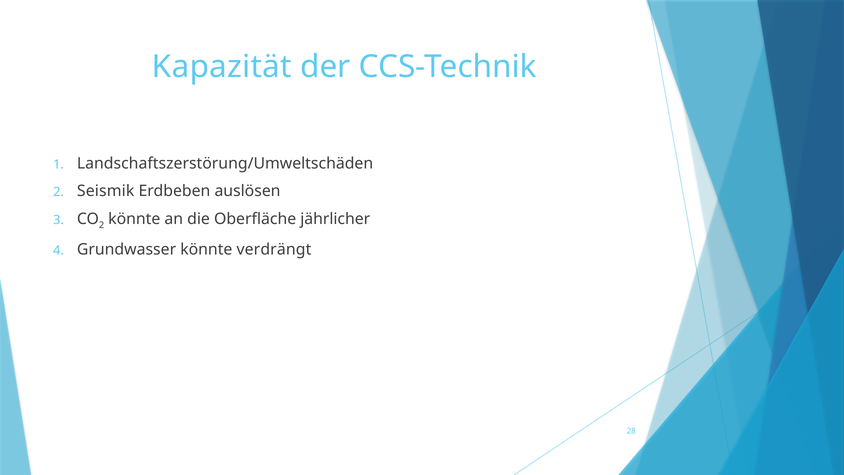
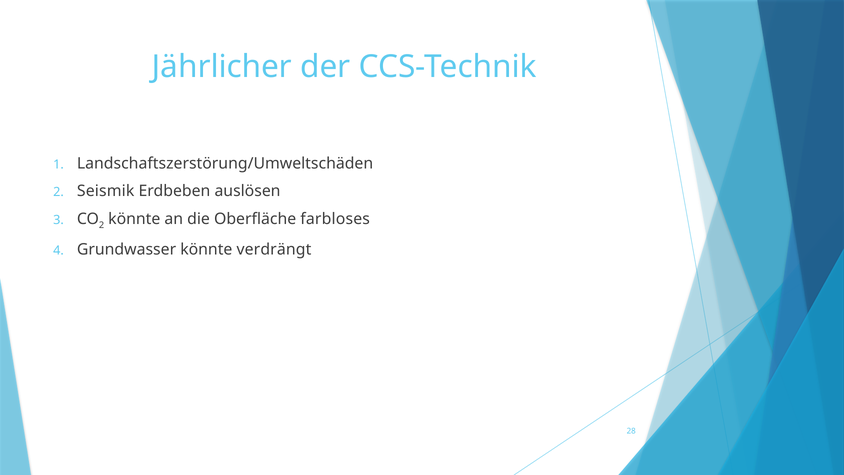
Kapazität: Kapazität -> Jährlicher (222, 67)
jährlicher: jährlicher -> farbloses (335, 219)
